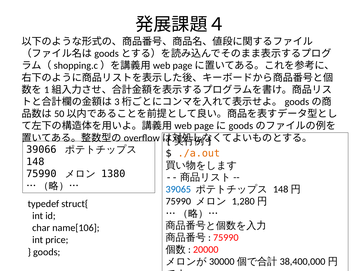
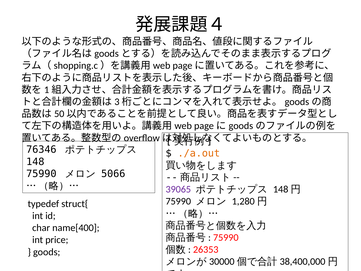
39066: 39066 -> 76346 (41, 150)
1380: 1380 -> 5066 (113, 174)
39065 colour: blue -> purple (178, 189)
name[106: name[106 -> name[400 (76, 228)
20000: 20000 -> 26353 (206, 249)
